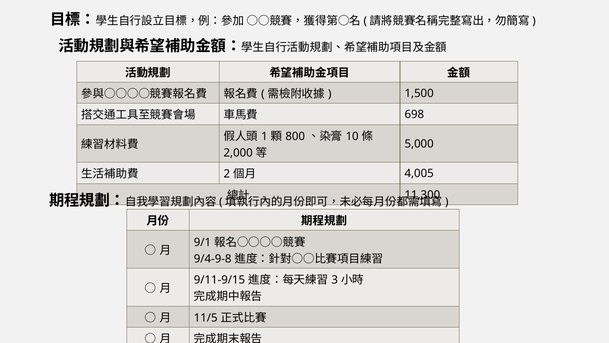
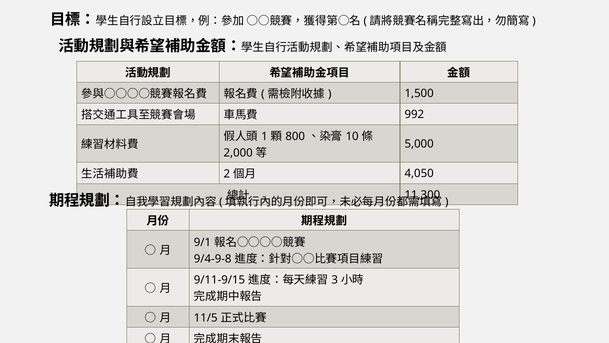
698: 698 -> 992 (414, 115)
4,005: 4,005 -> 4,050 (419, 173)
